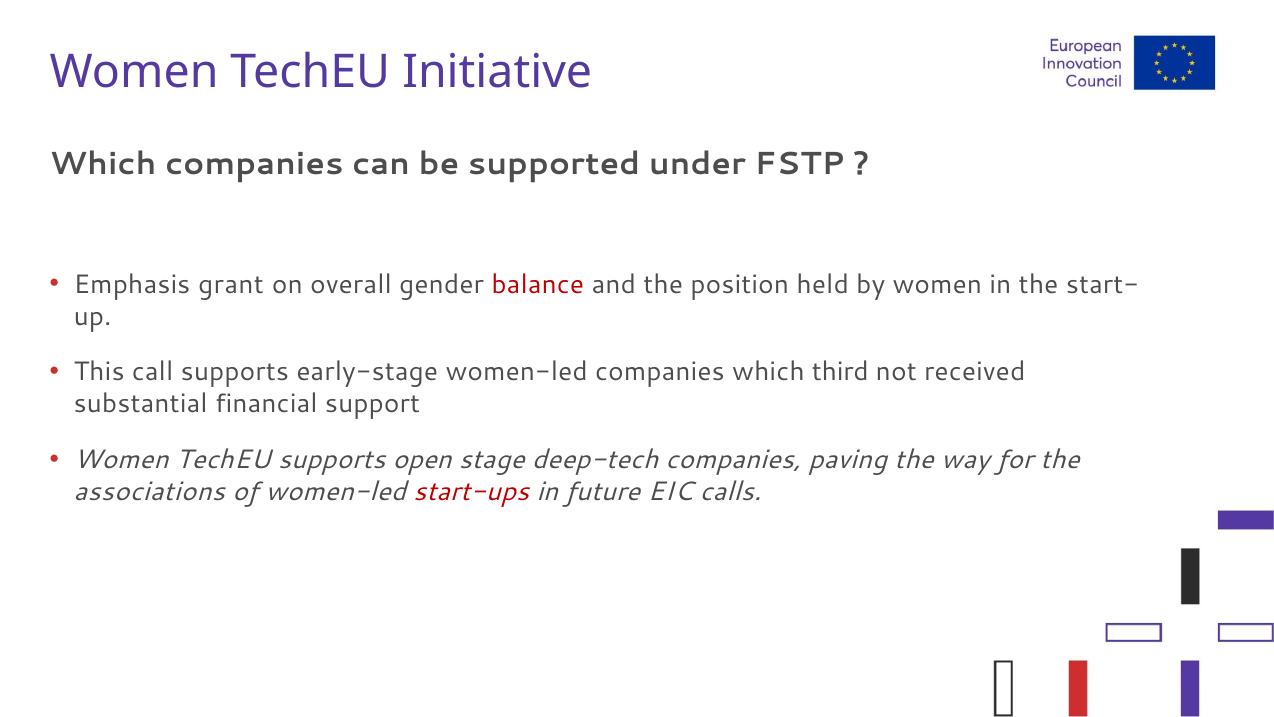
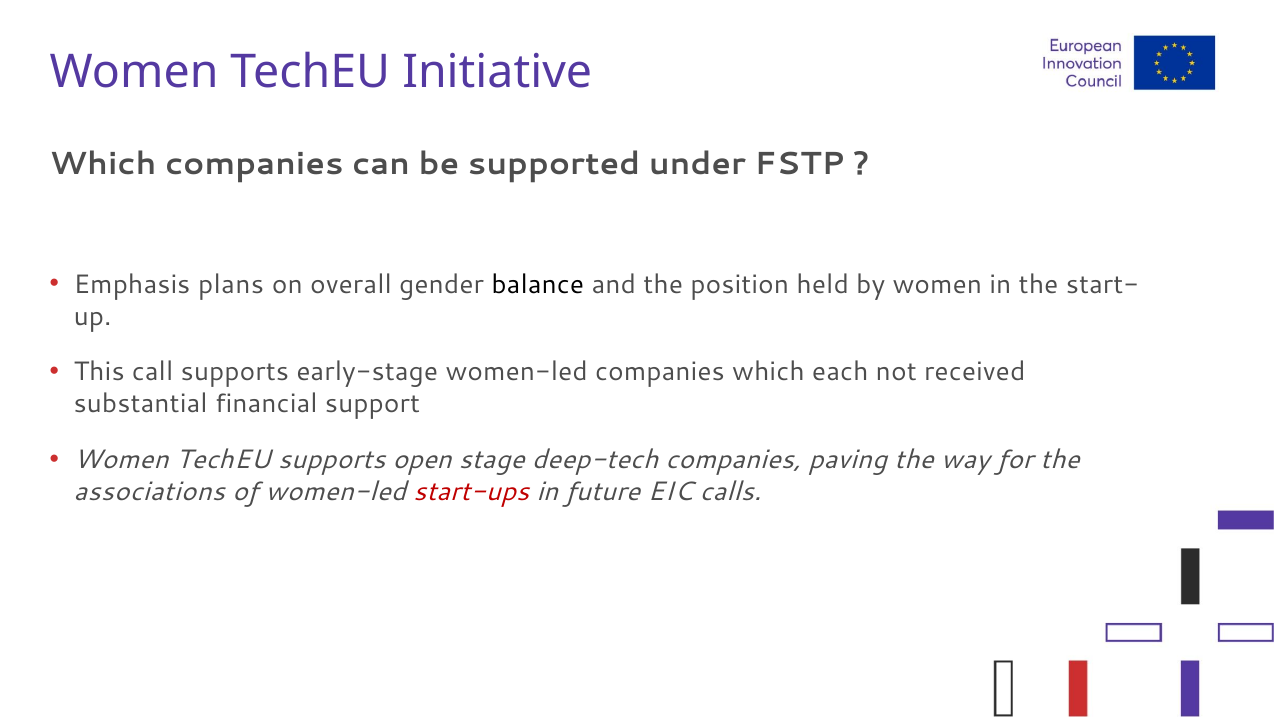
grant: grant -> plans (231, 284)
balance colour: red -> black (538, 284)
third: third -> each (840, 372)
